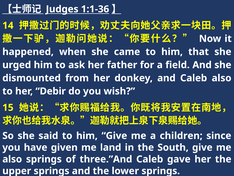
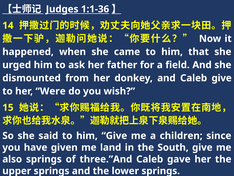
Caleb also: also -> give (222, 78)
Debir: Debir -> Were (51, 91)
